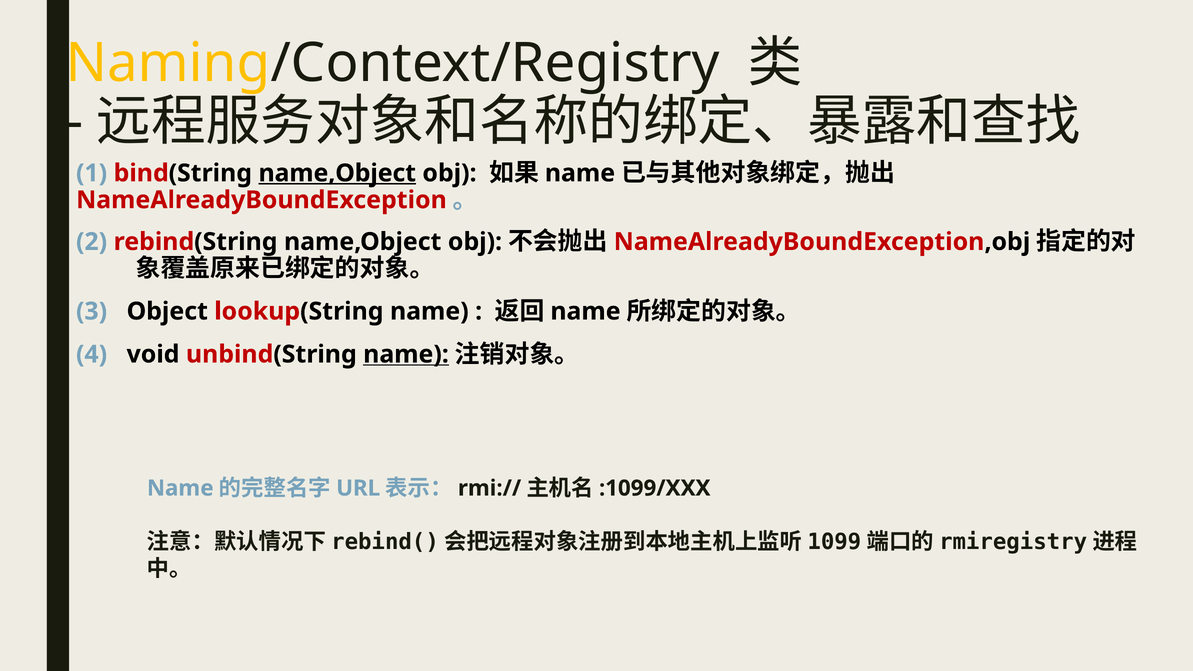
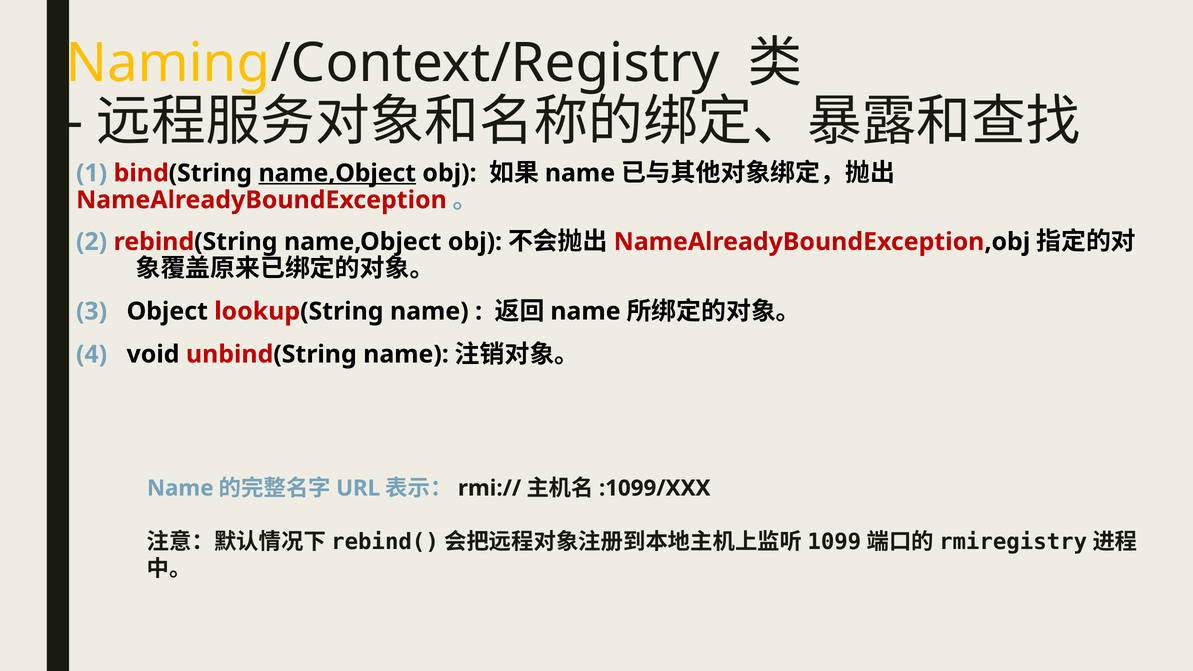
name underline: present -> none (406, 354)
